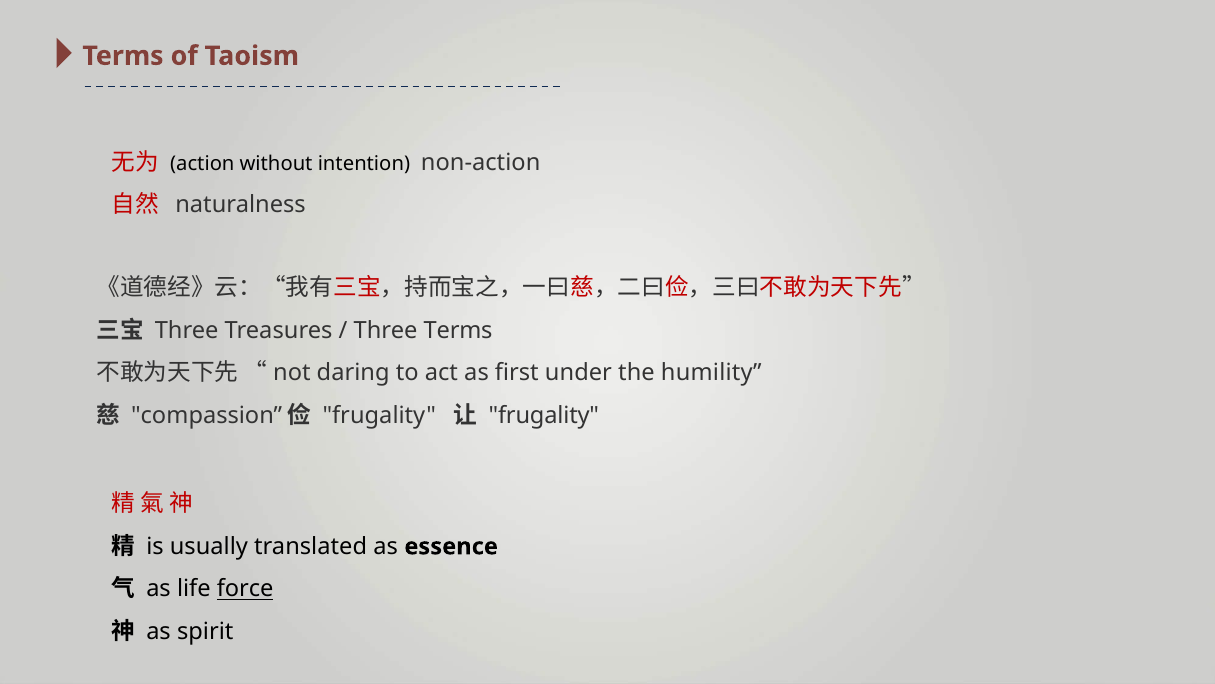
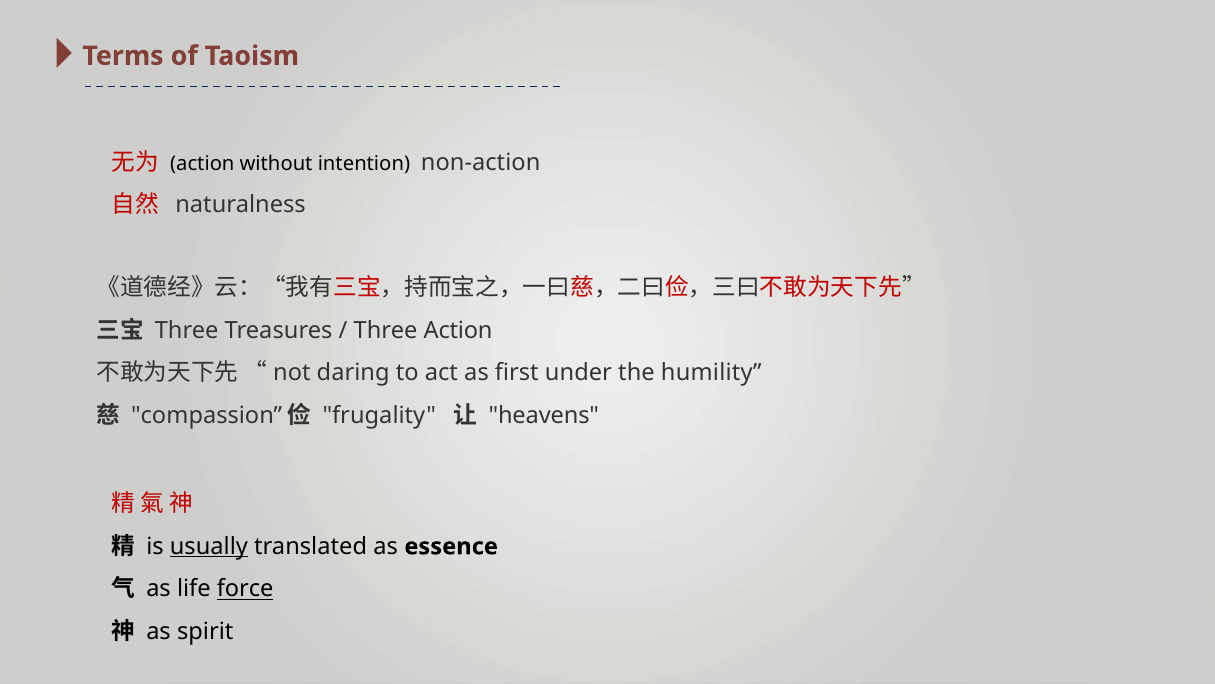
Three Terms: Terms -> Action (458, 330)
frugality: frugality -> heavens (544, 415)
usually underline: none -> present (209, 546)
